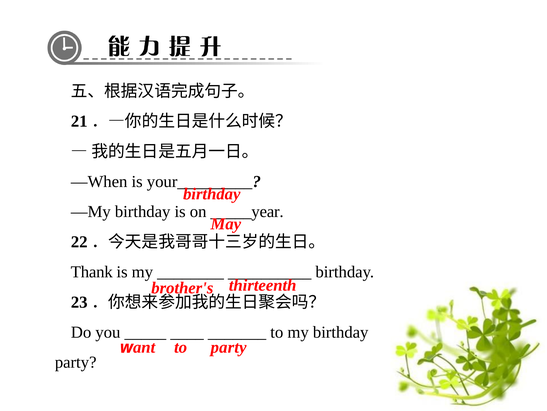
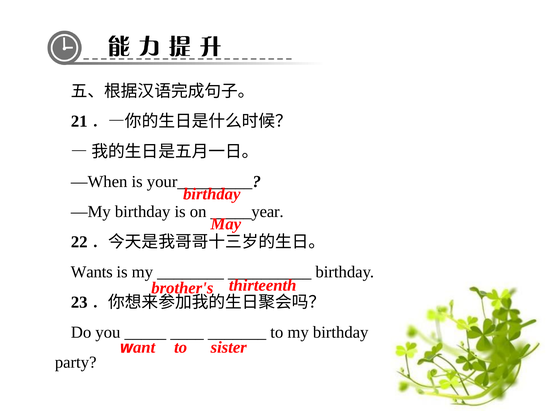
Thank: Thank -> Wants (92, 272)
party: party -> sister (229, 347)
